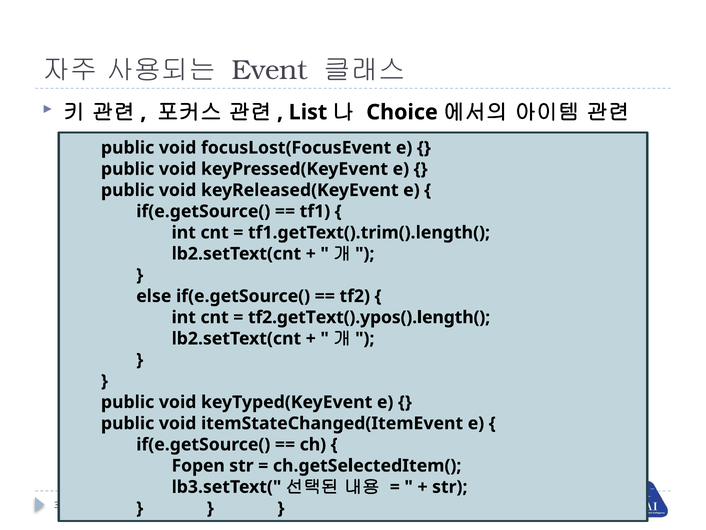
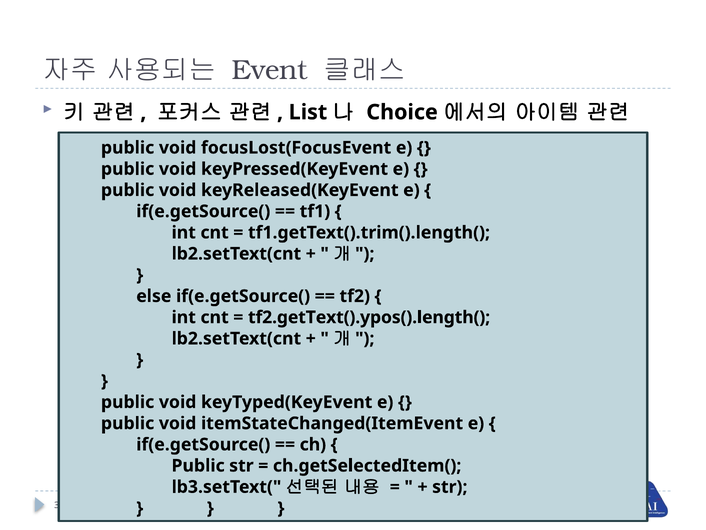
Fopen: Fopen -> Public (198, 465)
